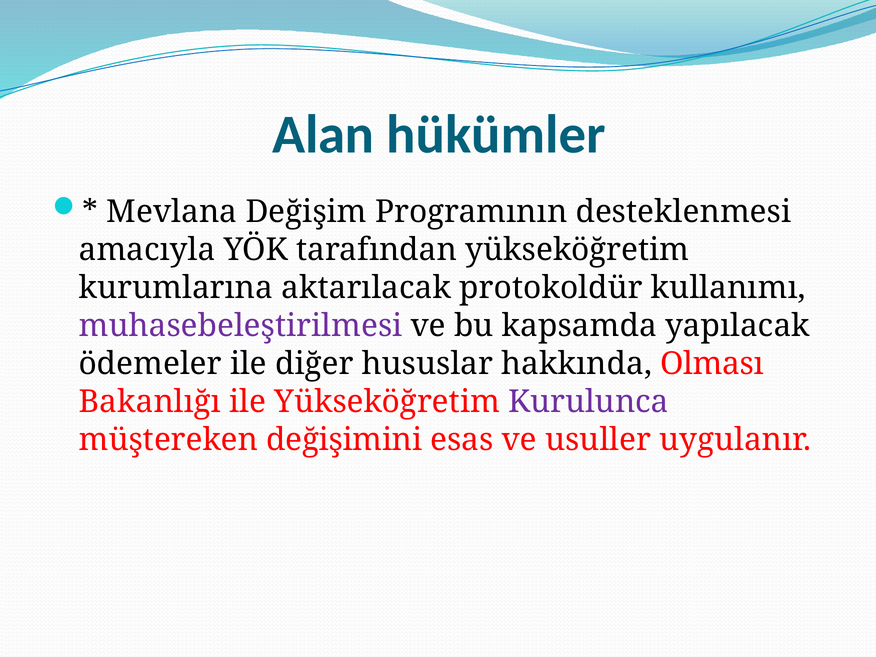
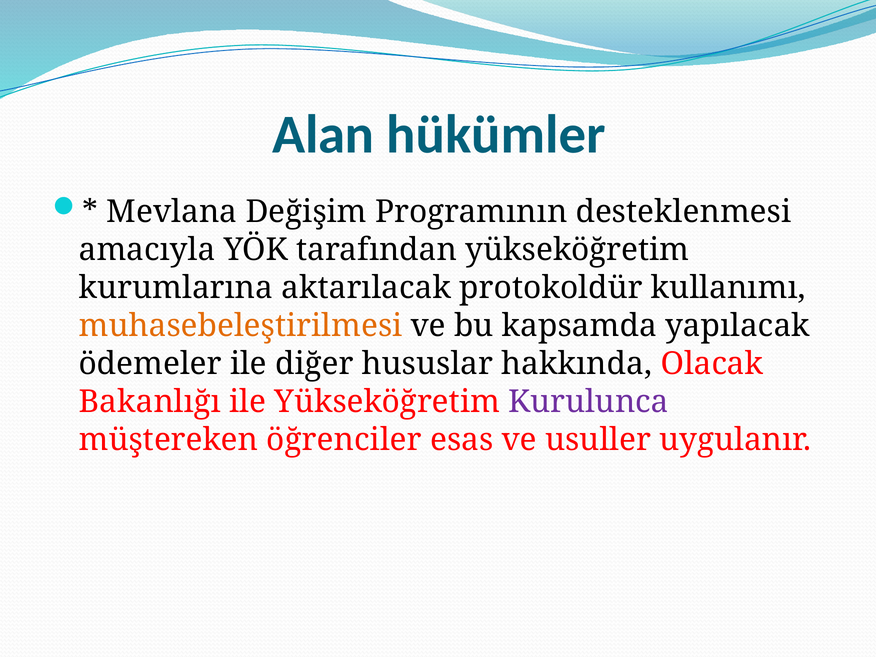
muhasebeleştirilmesi colour: purple -> orange (241, 326)
Olması: Olması -> Olacak (712, 364)
değişimini: değişimini -> öğrenciler (344, 440)
